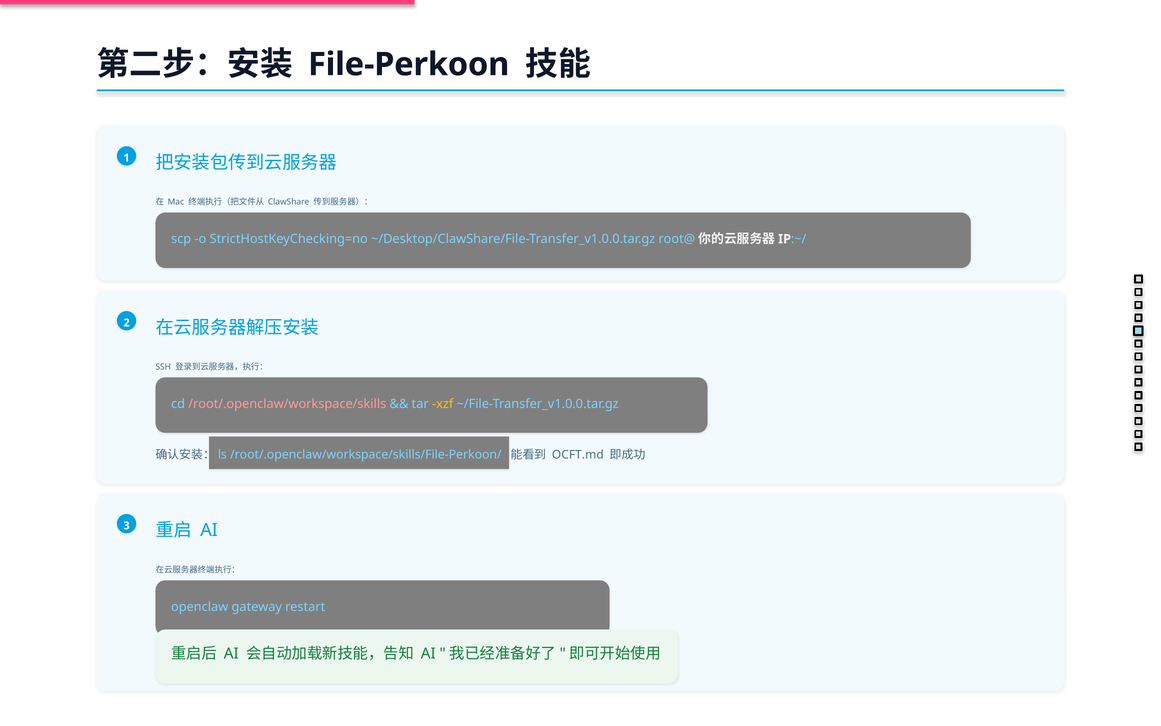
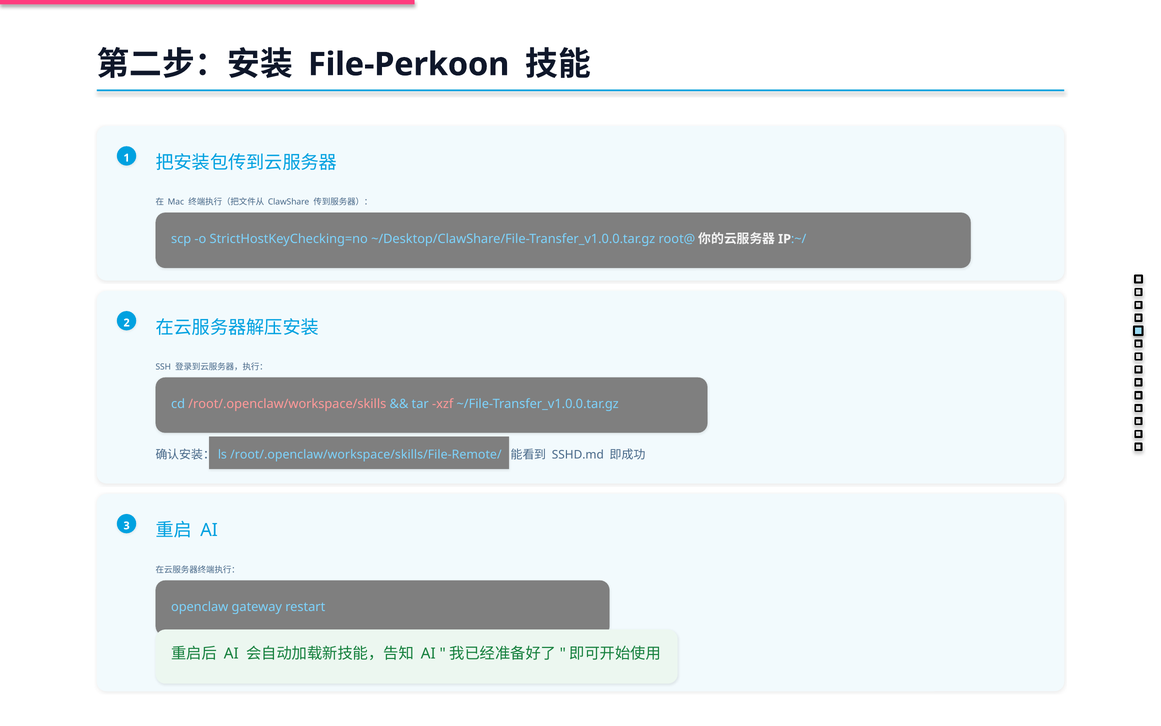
xzf colour: yellow -> pink (443, 404)
/root/.openclaw/workspace/skills/File-Perkoon/: /root/.openclaw/workspace/skills/File-Perkoon/ -> /root/.openclaw/workspace/skills/File-Remote/ (366, 454)
OCFT.md: OCFT.md -> SSHD.md (578, 455)
